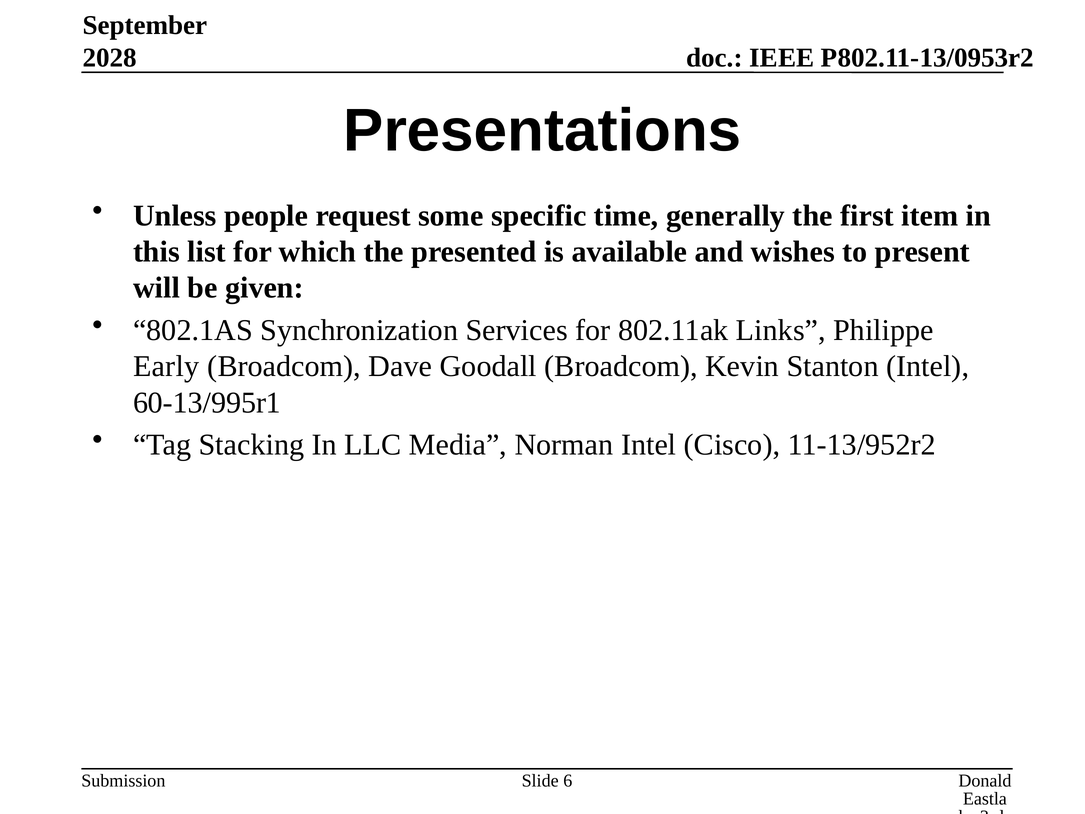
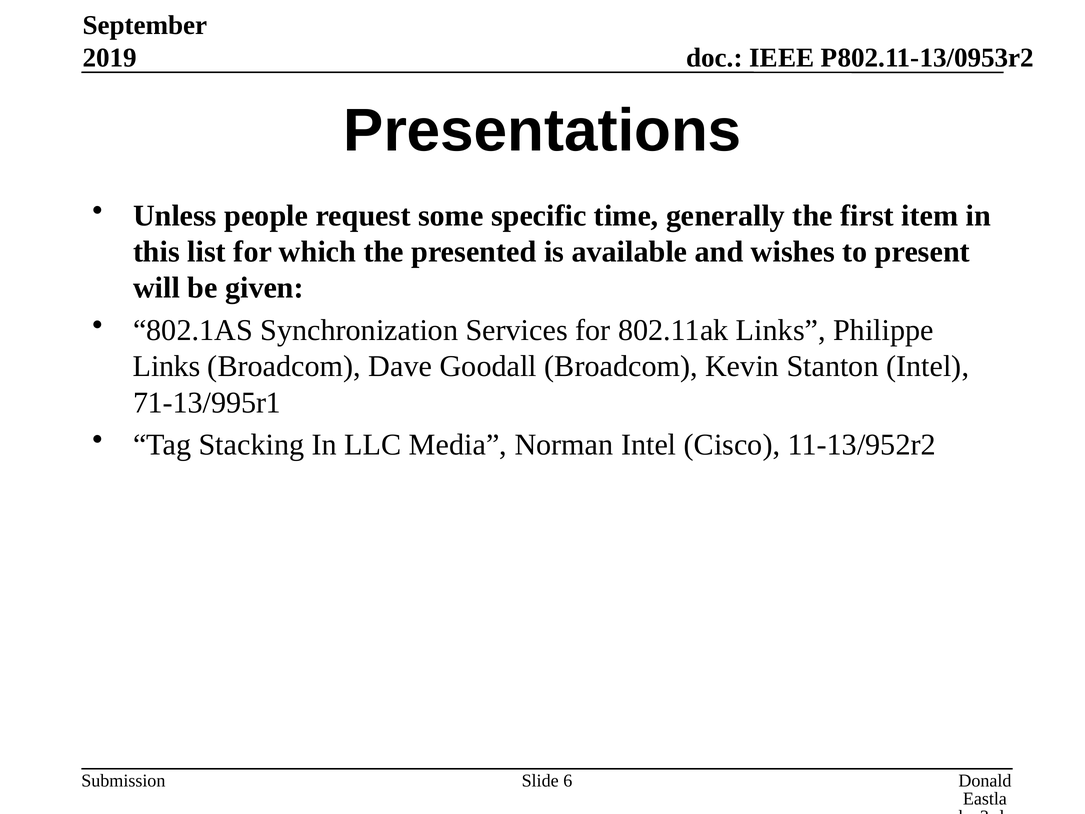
2028: 2028 -> 2019 (110, 58)
Early: Early -> Links (167, 366)
60-13/995r1: 60-13/995r1 -> 71-13/995r1 (207, 402)
